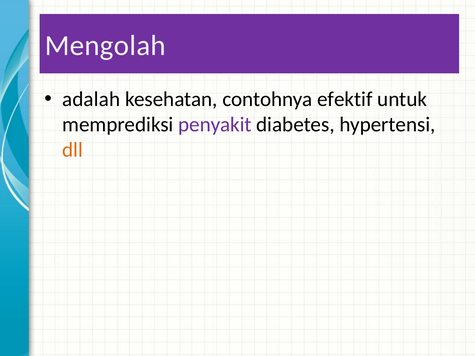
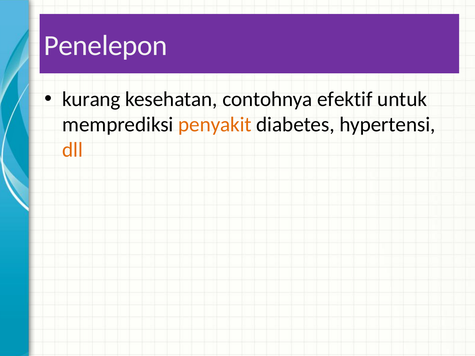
Mengolah: Mengolah -> Penelepon (106, 46)
adalah: adalah -> kurang (91, 99)
penyakit colour: purple -> orange (215, 125)
